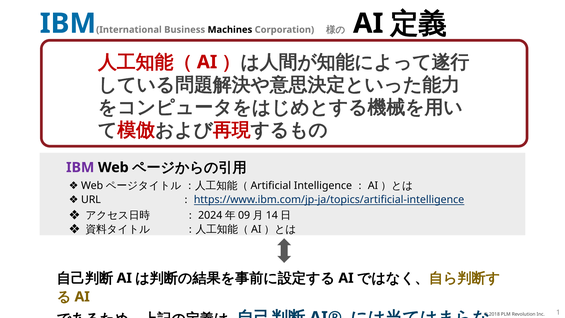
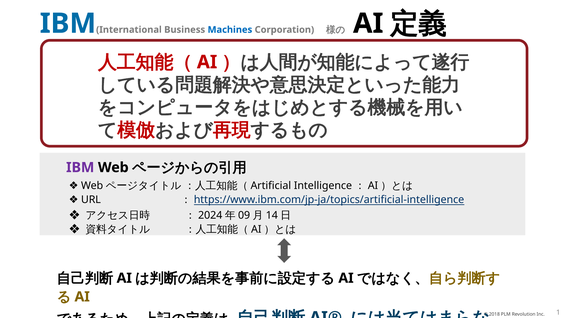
Machines colour: black -> blue (230, 30)
